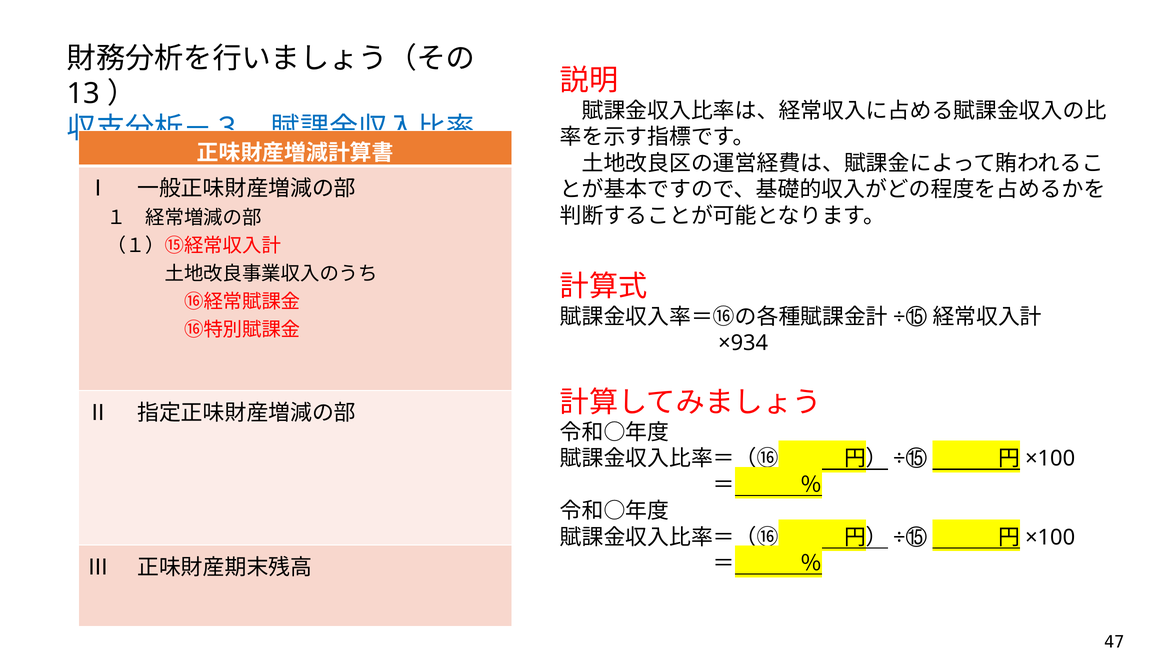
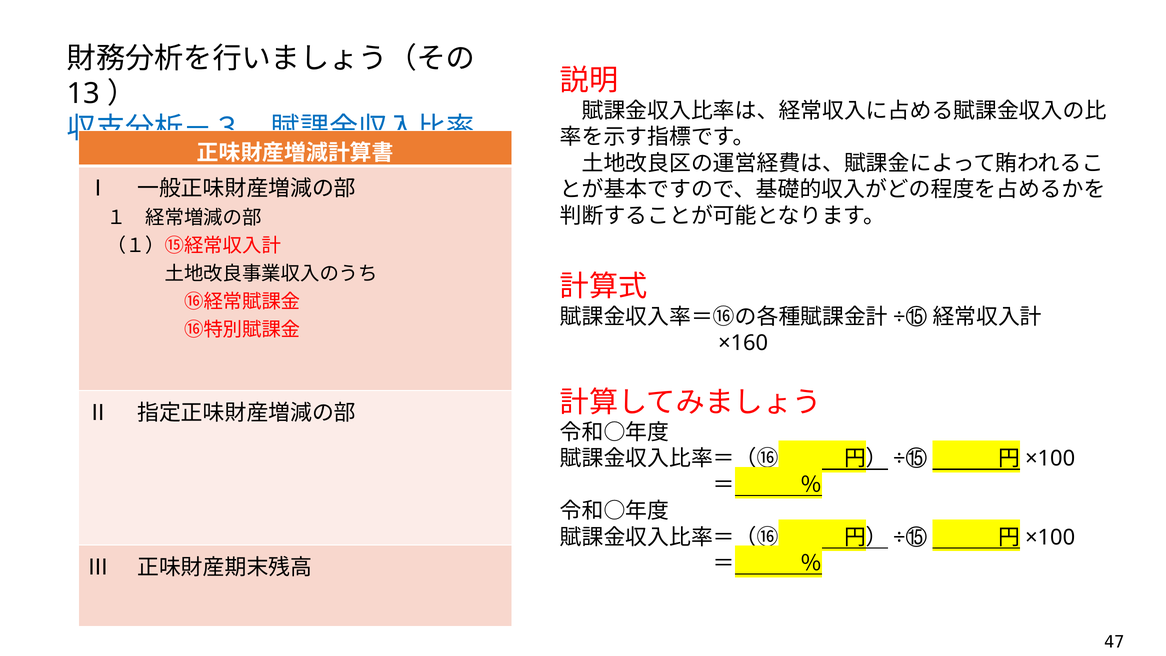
×934: ×934 -> ×160 (743, 343)
